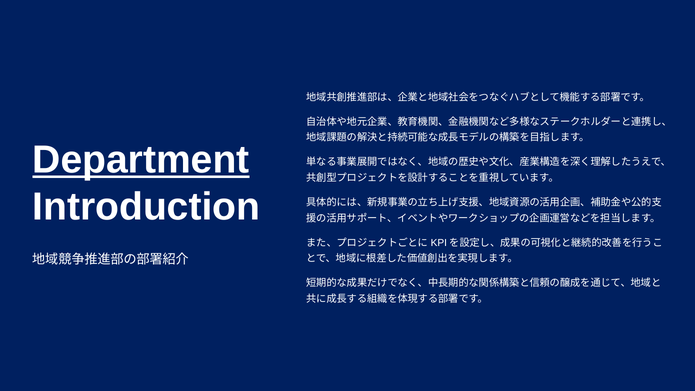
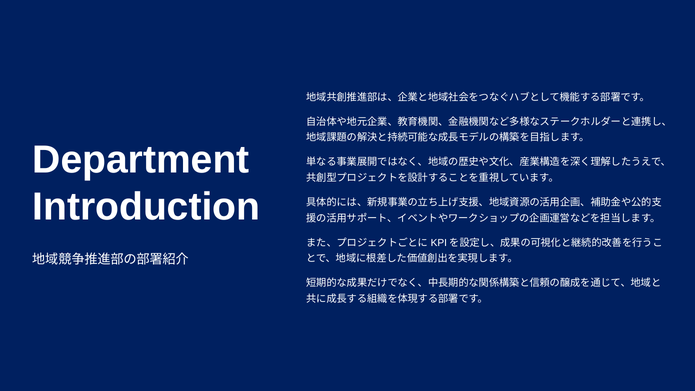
Department underline: present -> none (141, 160)
